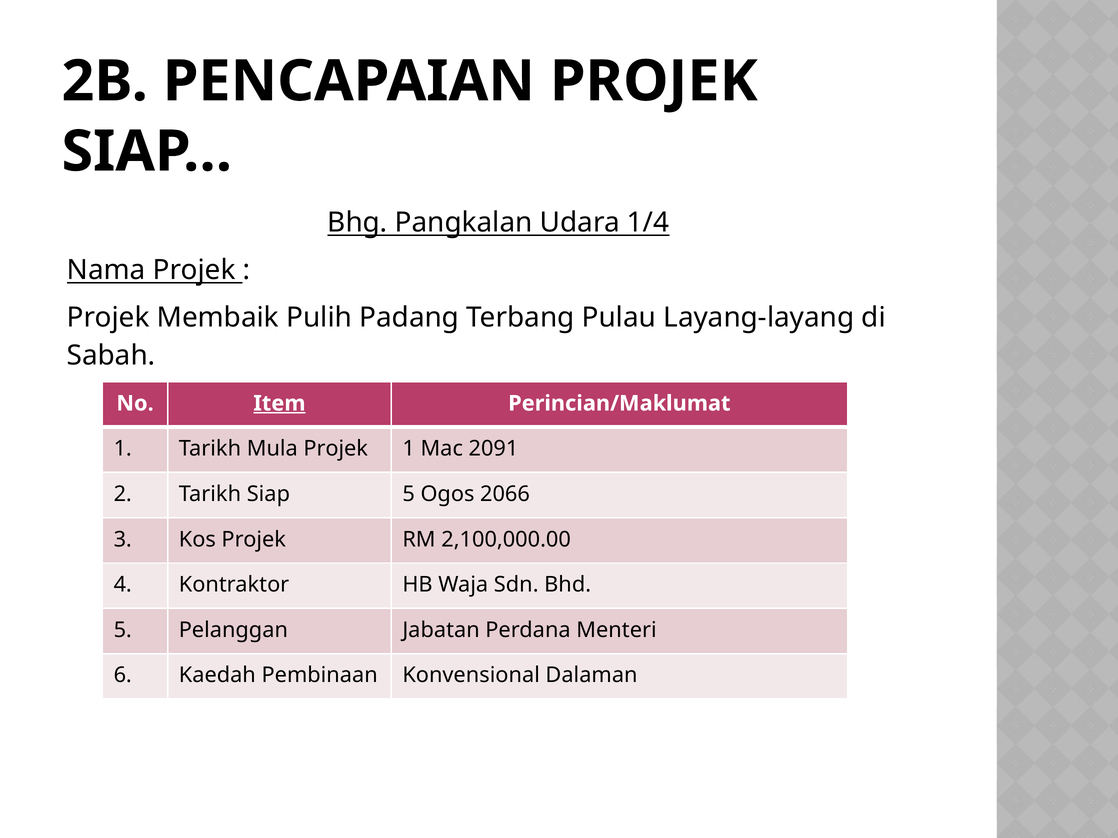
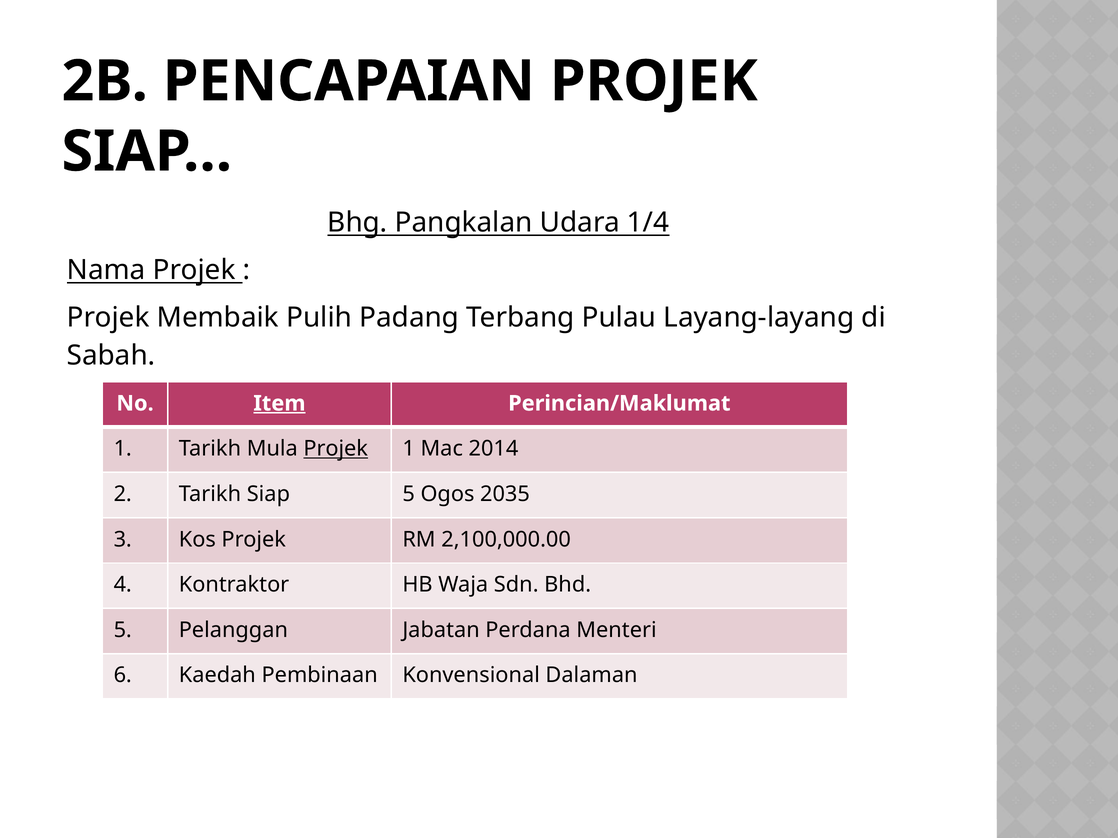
Projek underline: none -> present (336, 449)
2091: 2091 -> 2014 (493, 449)
2066: 2066 -> 2035 (505, 494)
